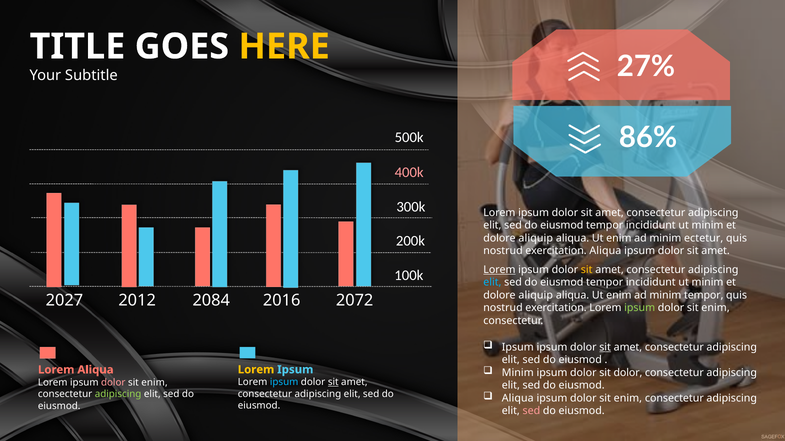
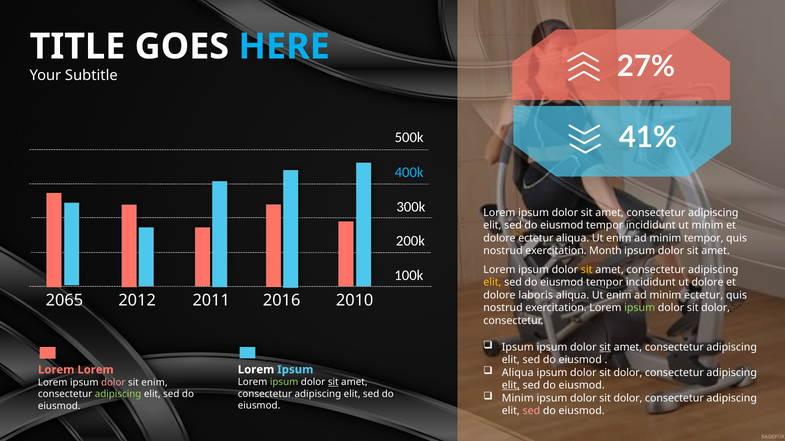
HERE colour: yellow -> light blue (284, 47)
86%: 86% -> 41% (648, 138)
400k colour: pink -> light blue (409, 173)
aliquip: aliquip -> ectetur (536, 238)
minim ectetur: ectetur -> tempor (704, 238)
exercitation Aliqua: Aliqua -> Month (605, 251)
Lorem underline: present -> none (499, 270)
elit colour: light blue -> yellow (492, 283)
minim: minim -> dolore (708, 283)
aliquip: aliquip -> laboris (536, 295)
minim tempor: tempor -> ectetur (704, 295)
2027: 2027 -> 2065 (64, 301)
2084: 2084 -> 2011 (211, 301)
2072: 2072 -> 2010 (355, 301)
enim: enim -> dolor (716, 308)
Minim: Minim -> Aliqua (518, 373)
Lorem colour: yellow -> white (256, 370)
Aliqua: Aliqua -> Lorem (96, 370)
ipsum colour: light blue -> light green (284, 383)
elit underline: none -> present (511, 386)
Aliqua: Aliqua -> Minim (518, 399)
enim: enim -> dolor (628, 399)
